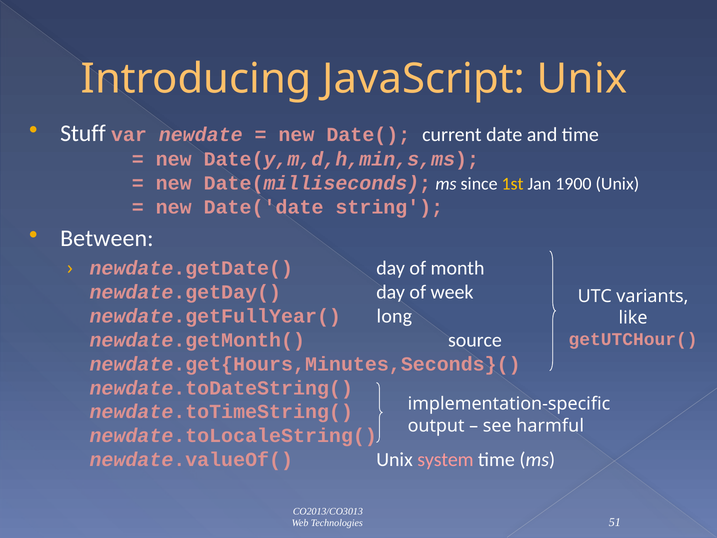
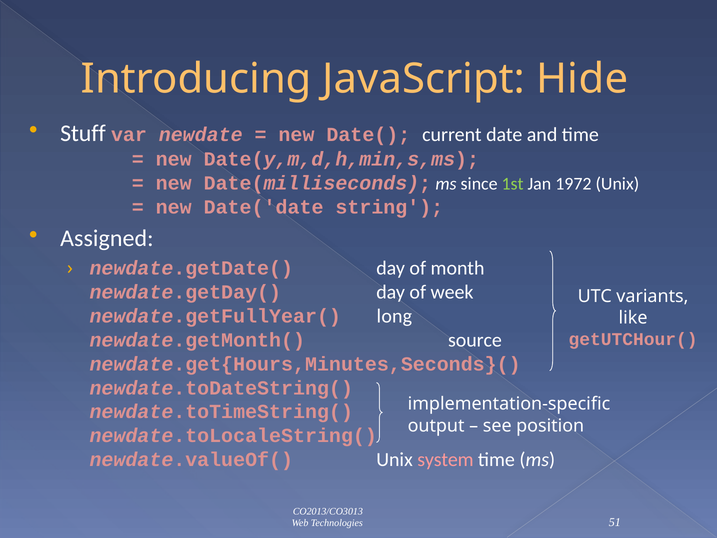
JavaScript Unix: Unix -> Hide (582, 79)
1st colour: yellow -> light green (513, 184)
1900: 1900 -> 1972 (573, 184)
Between: Between -> Assigned (107, 238)
harmful: harmful -> position (550, 425)
